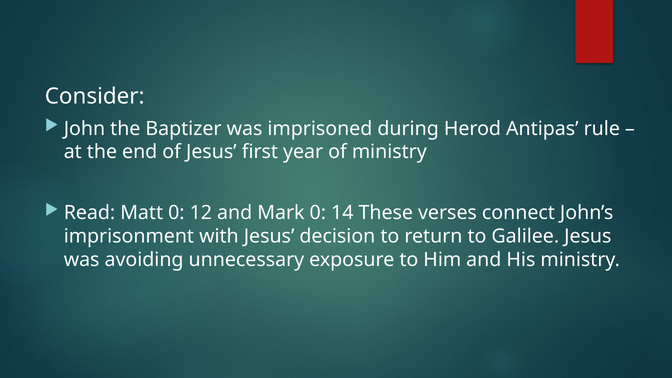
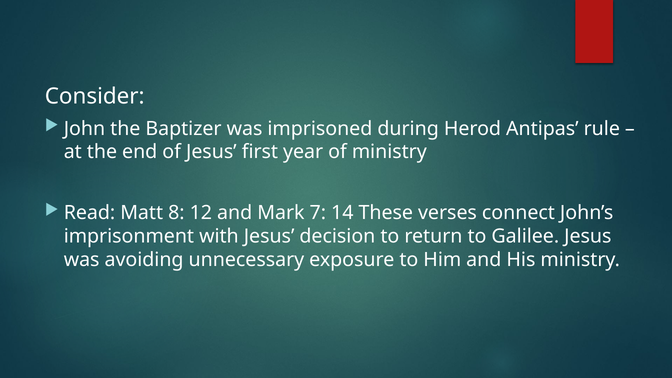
Matt 0: 0 -> 8 (176, 213)
Mark 0: 0 -> 7 (318, 213)
